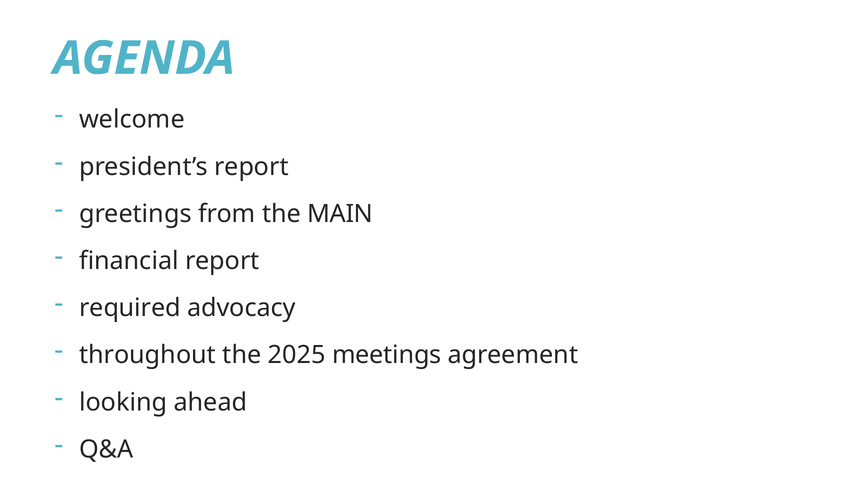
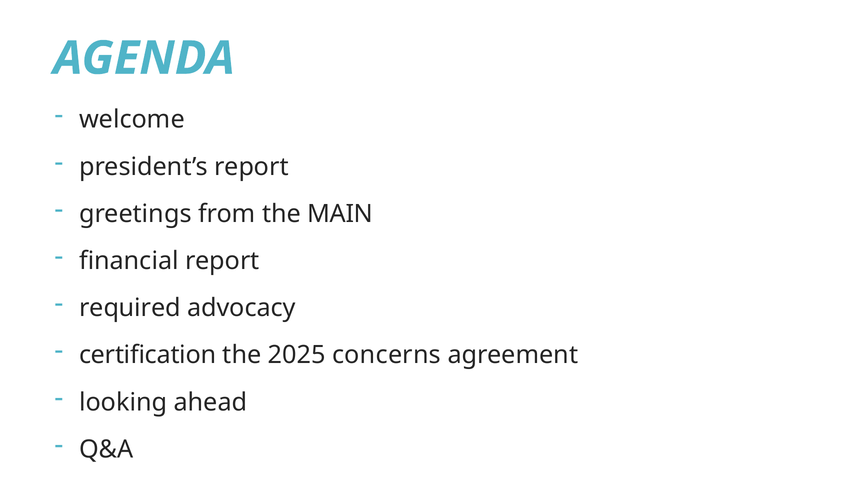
throughout: throughout -> certification (148, 356)
meetings: meetings -> concerns (387, 356)
